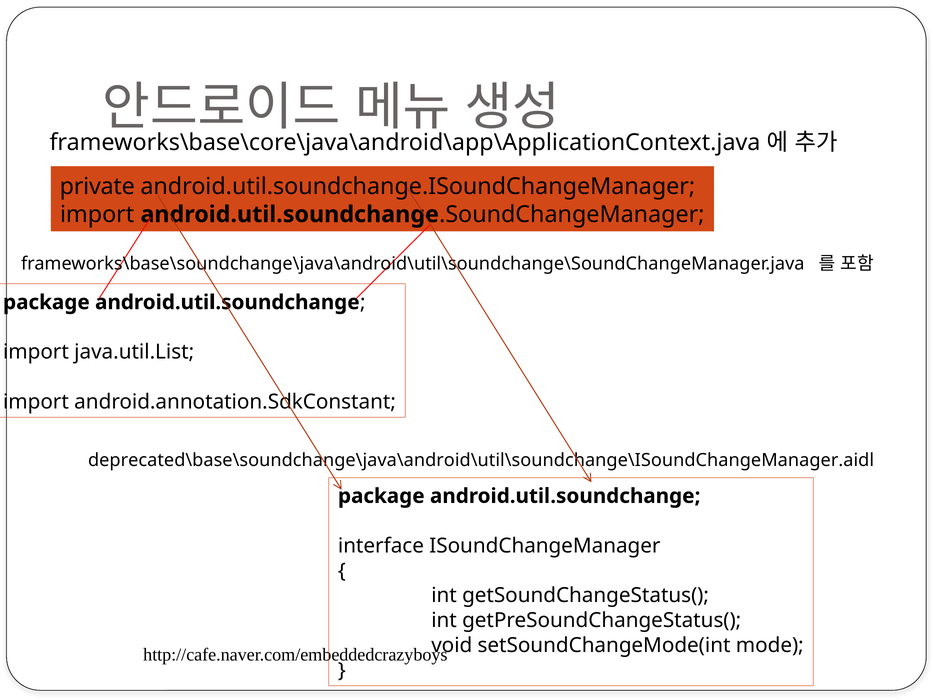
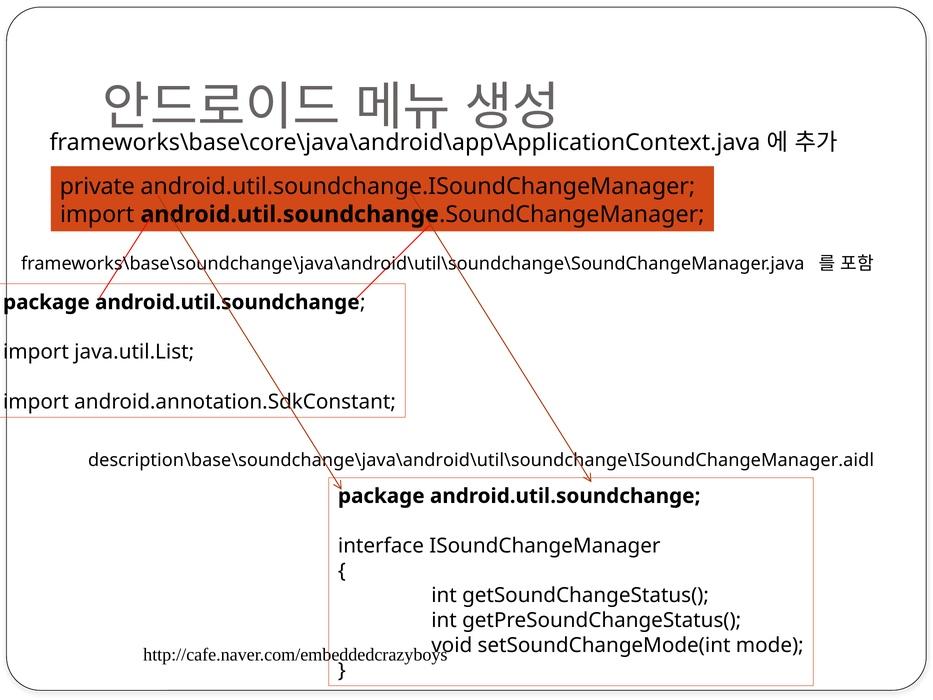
deprecated\base\soundchange\java\android\util\soundchange\ISoundChangeManager.aidl: deprecated\base\soundchange\java\android\util\soundchange\ISoundChangeManager.aidl -> description\base\soundchange\java\android\util\soundchange\ISoundChangeManager.aidl (481, 460)
